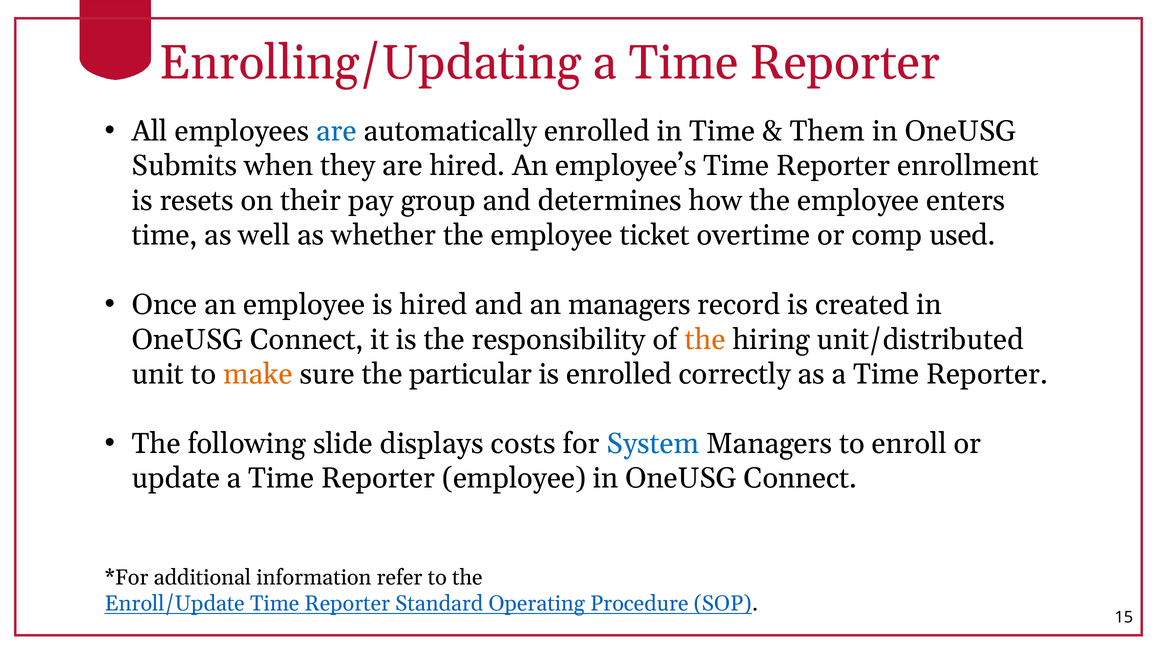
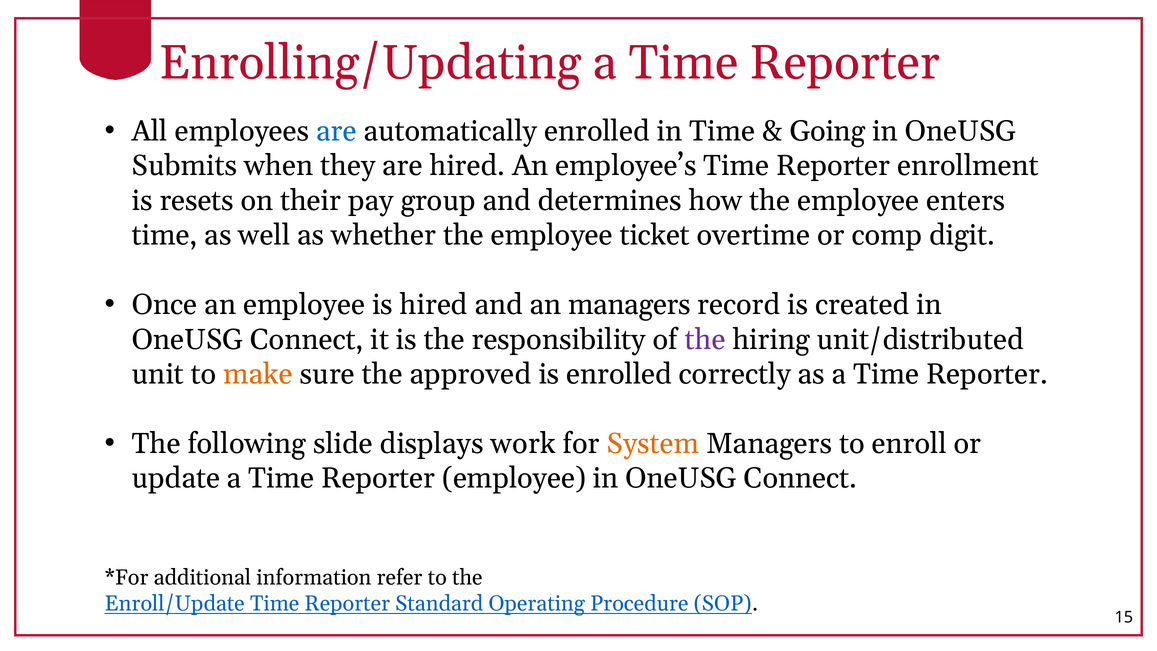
Them: Them -> Going (827, 131)
used: used -> digit (962, 235)
the colour: orange -> purple (705, 339)
particular: particular -> approved (470, 374)
costs: costs -> work (523, 444)
System colour: blue -> orange (653, 444)
